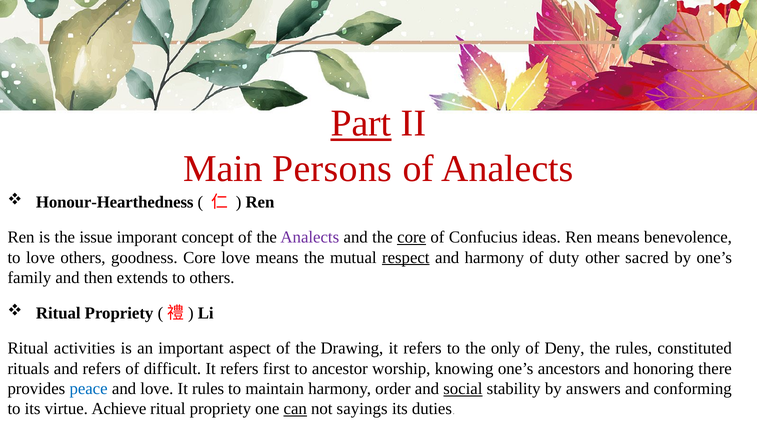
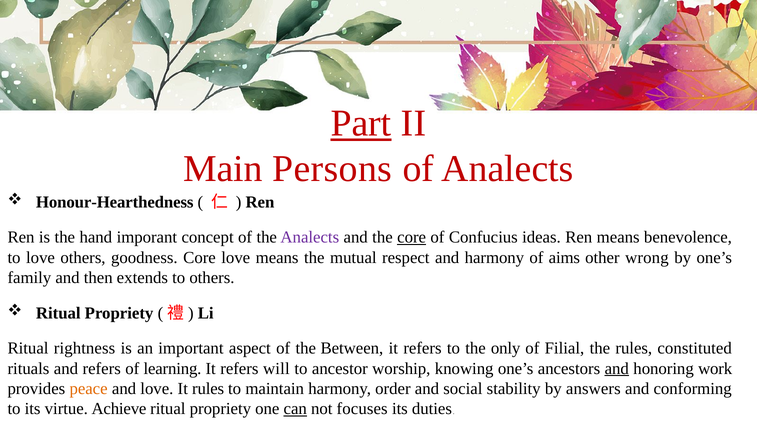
issue: issue -> hand (96, 237)
respect underline: present -> none (406, 257)
duty: duty -> aims (564, 257)
sacred: sacred -> wrong (647, 257)
activities: activities -> rightness (85, 348)
Drawing: Drawing -> Between (352, 348)
Deny: Deny -> Filial (564, 348)
difficult: difficult -> learning (173, 368)
first: first -> will (276, 368)
and underline: none -> present (617, 368)
there: there -> work (715, 368)
peace colour: blue -> orange (89, 389)
social underline: present -> none (463, 389)
sayings: sayings -> focuses (362, 409)
